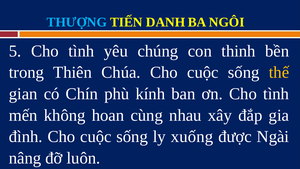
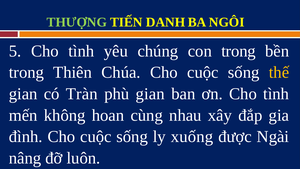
THƯỢNG colour: light blue -> light green (77, 22)
con thinh: thinh -> trong (239, 51)
Chín: Chín -> Tràn (82, 94)
phù kính: kính -> gian (150, 94)
